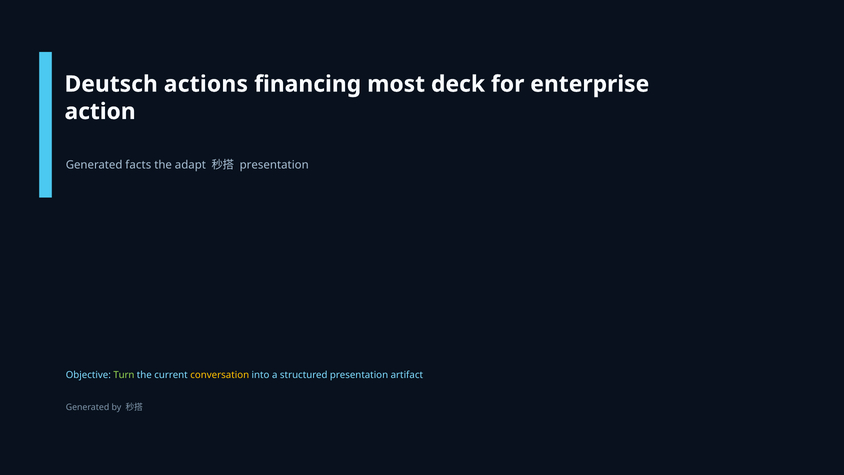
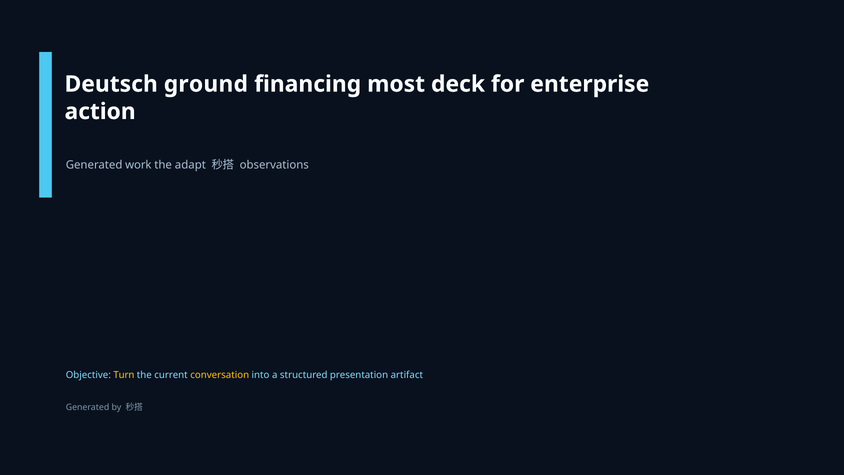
actions: actions -> ground (206, 84)
facts: facts -> work (138, 165)
presentation: presentation -> observations (274, 165)
Turn colour: light green -> yellow (124, 375)
